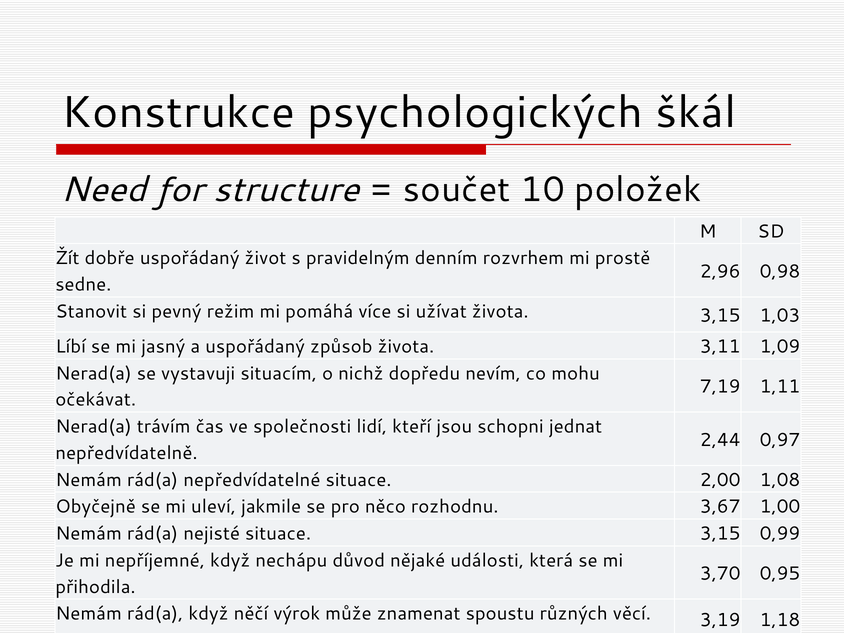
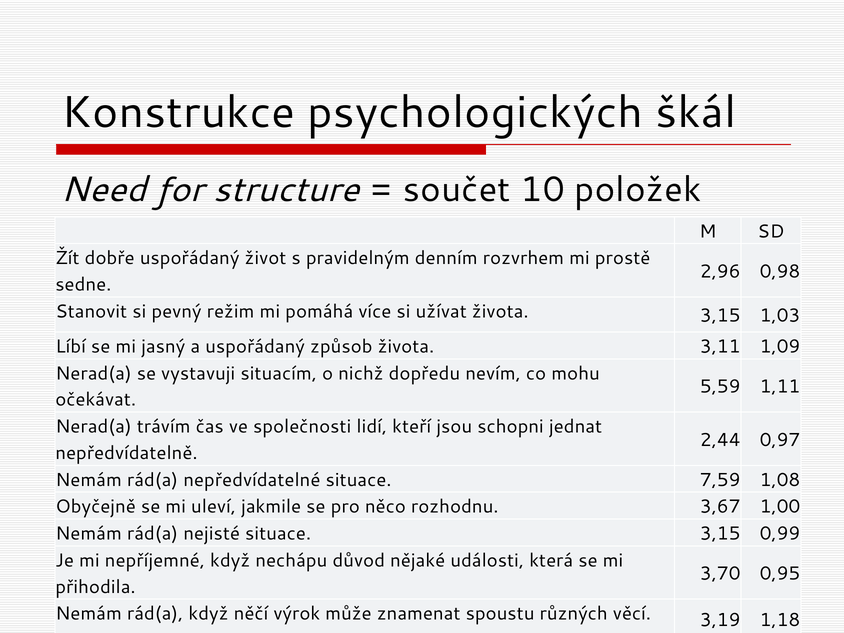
7,19: 7,19 -> 5,59 (720, 387)
2,00: 2,00 -> 7,59 (720, 480)
